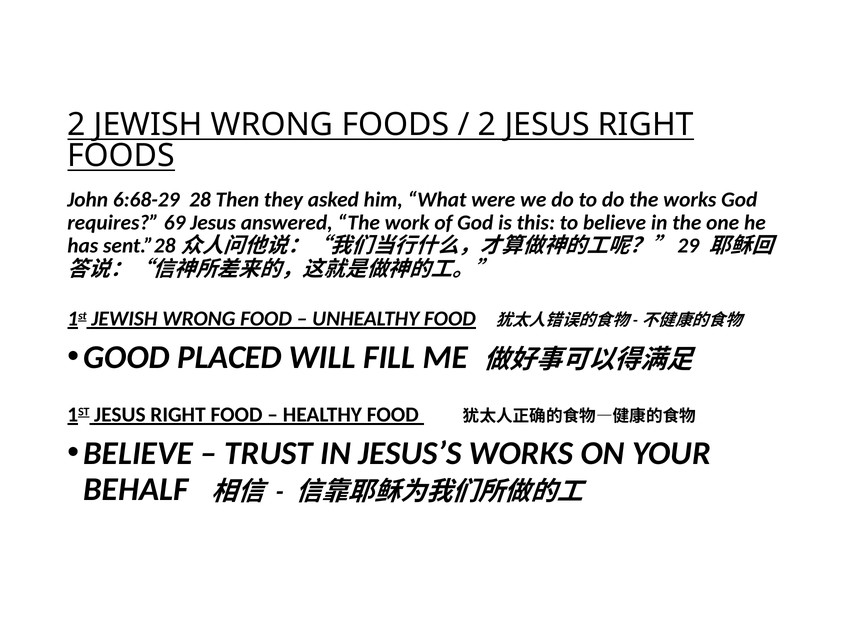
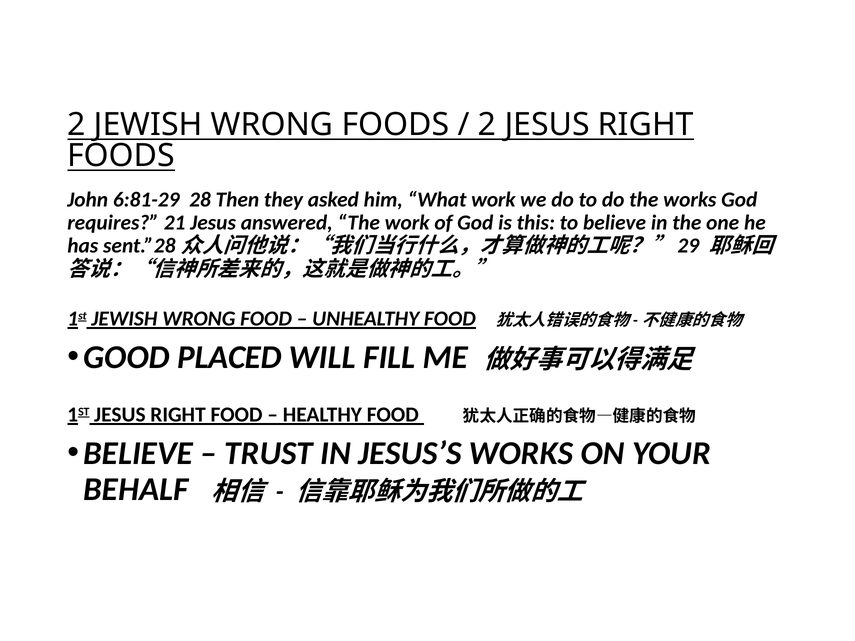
6:68-29: 6:68-29 -> 6:81-29 (146, 200)
What were: were -> work (493, 200)
69: 69 -> 21 (175, 223)
